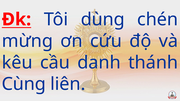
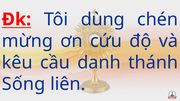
Cùng: Cùng -> Sống (24, 84)
